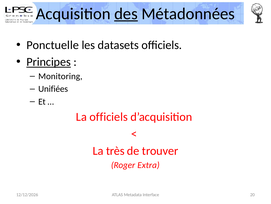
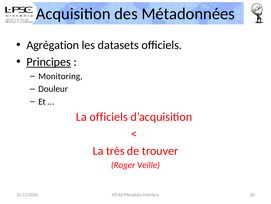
des underline: present -> none (126, 14)
Ponctuelle: Ponctuelle -> Agrégation (53, 45)
Unifiées: Unifiées -> Douleur (53, 89)
Extra: Extra -> Veille (149, 165)
